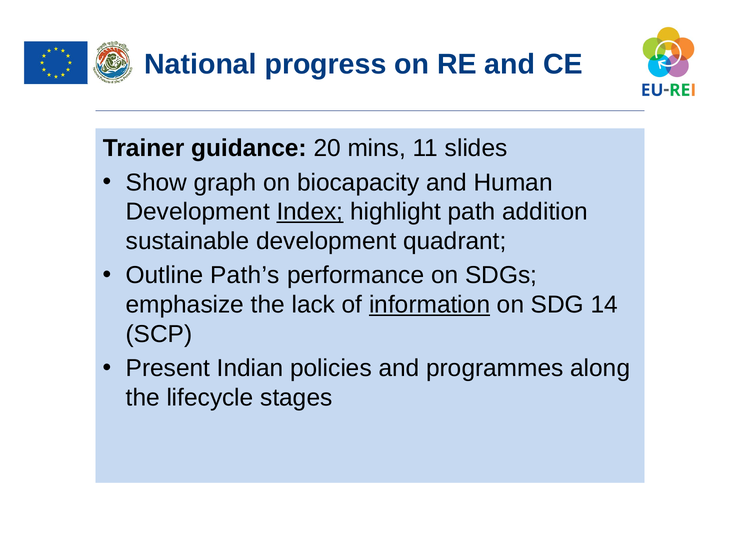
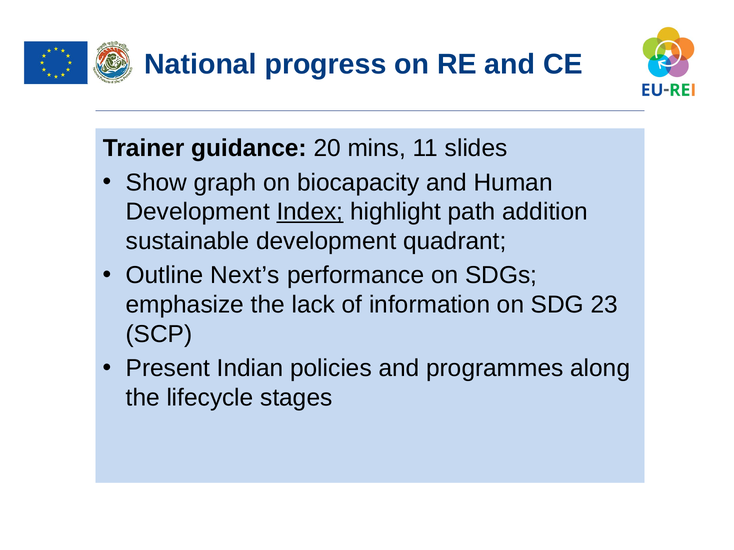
Path’s: Path’s -> Next’s (245, 276)
information underline: present -> none (430, 305)
14: 14 -> 23 (604, 305)
